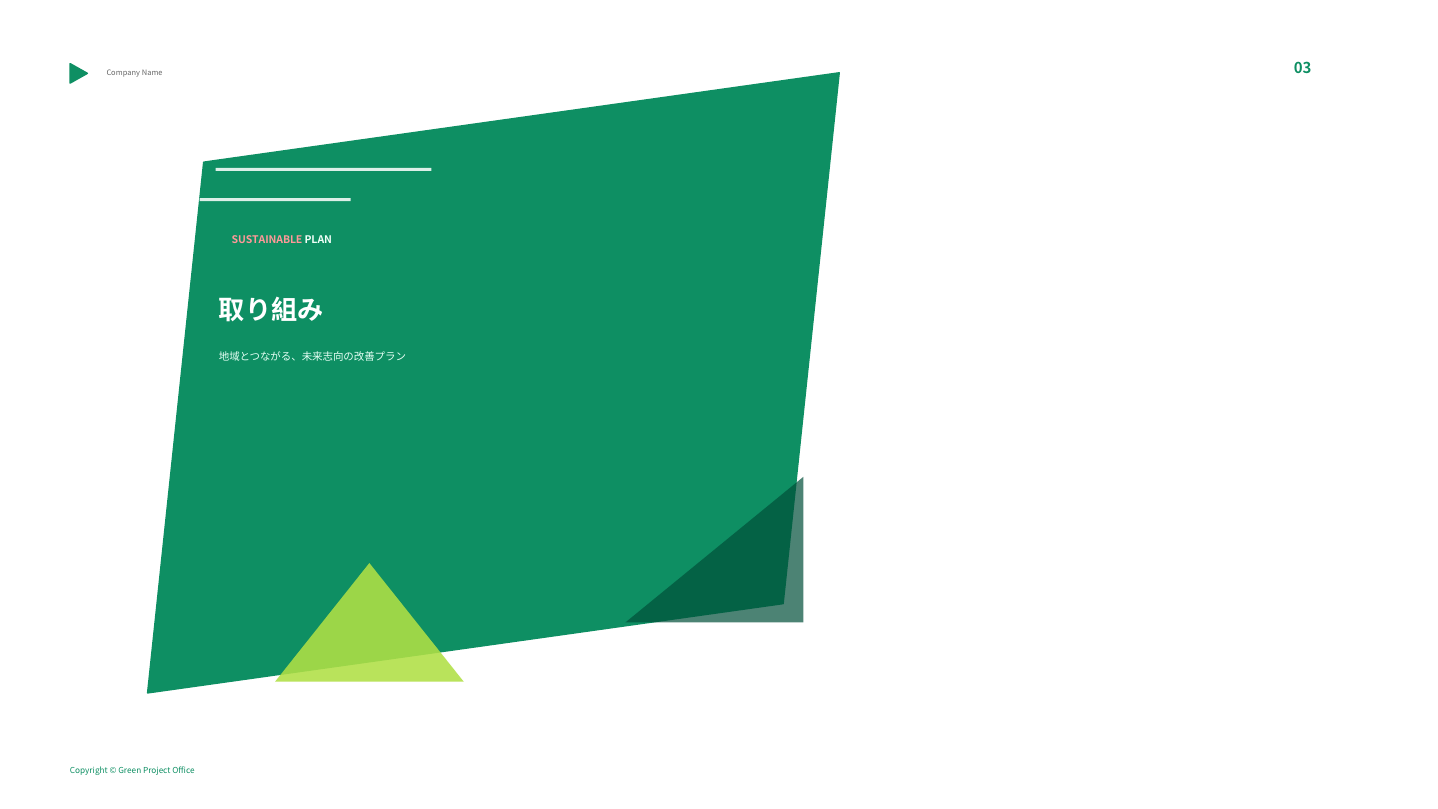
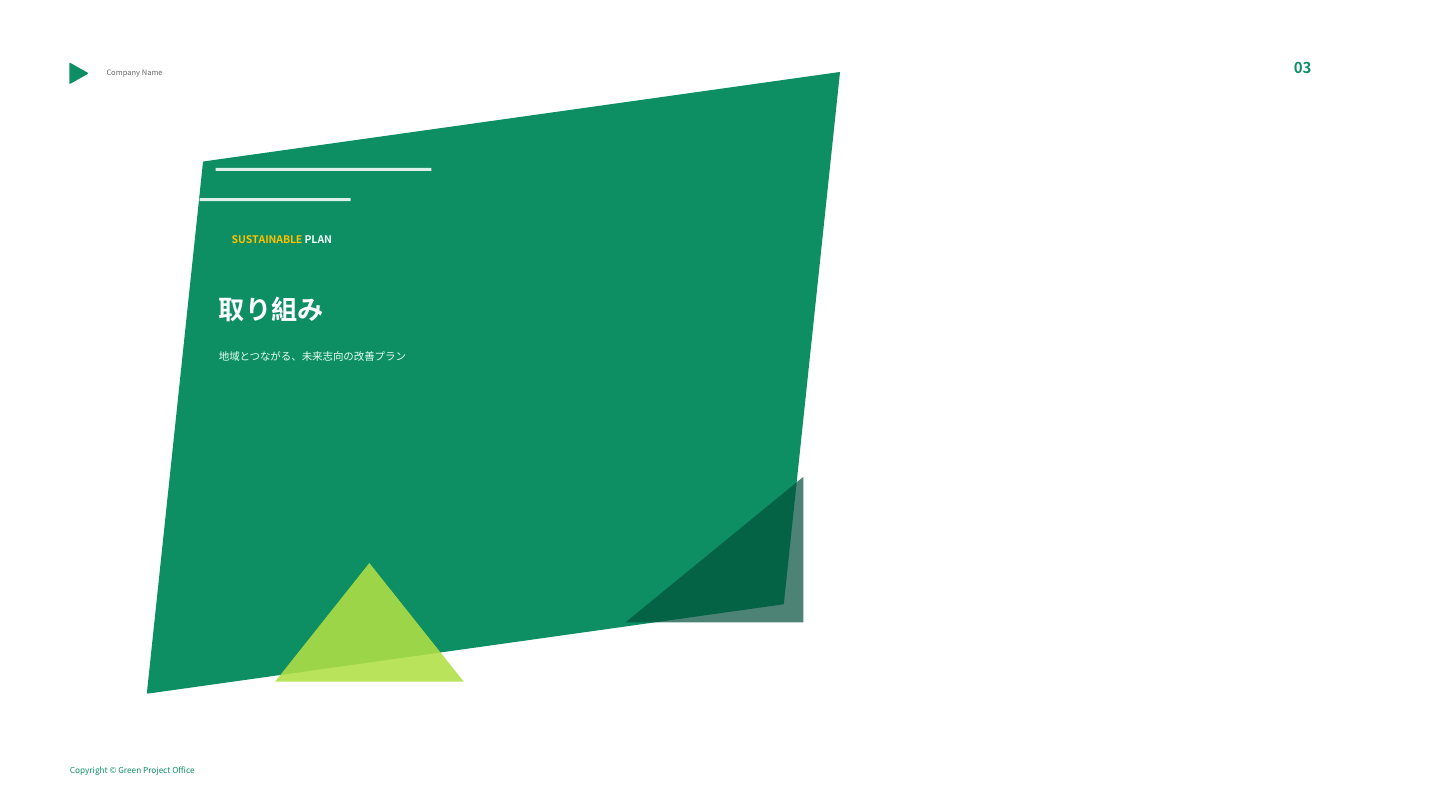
SUSTAINABLE colour: pink -> yellow (267, 240)
